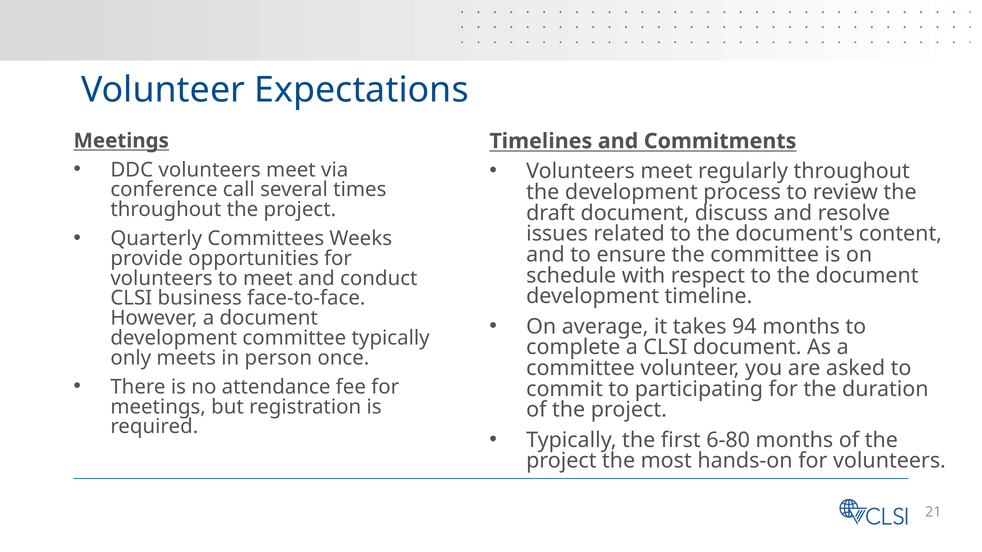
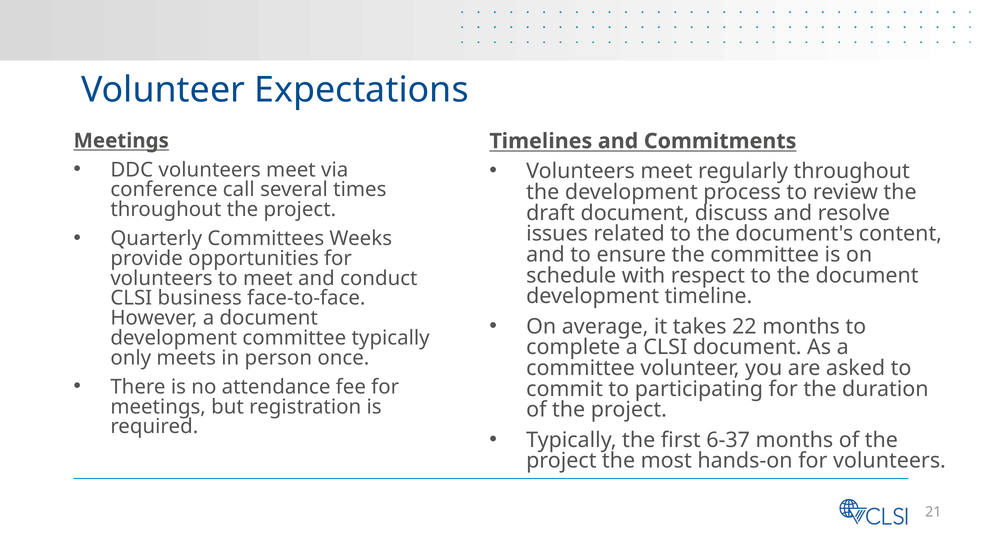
94: 94 -> 22 (744, 327)
6-80: 6-80 -> 6-37 (728, 440)
